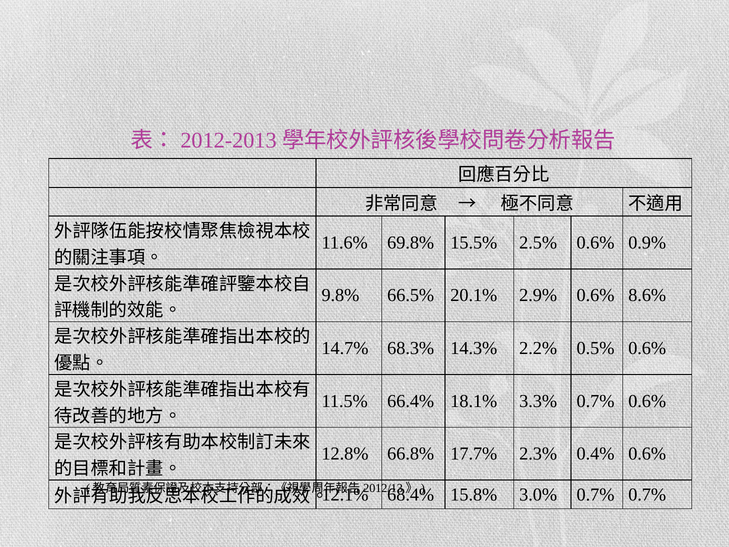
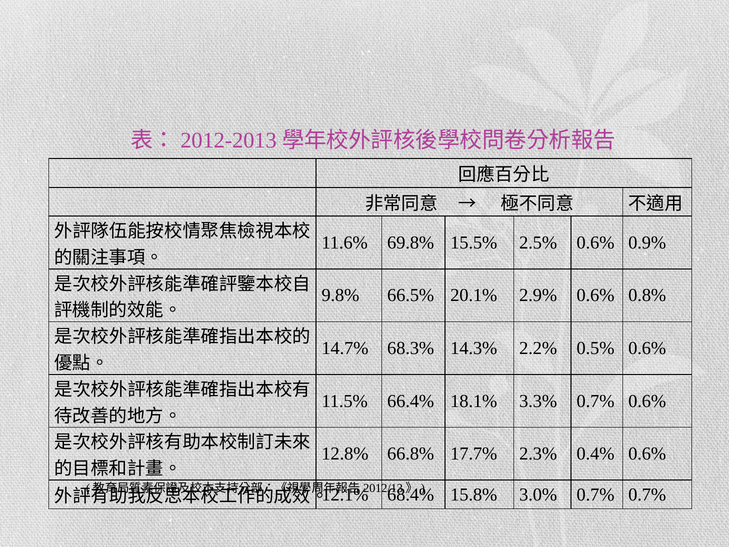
8.6%: 8.6% -> 0.8% (647, 295)
